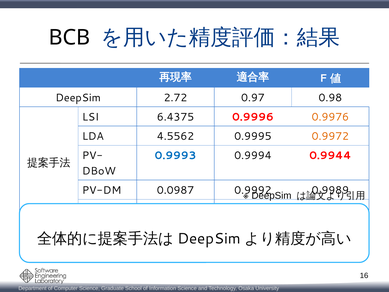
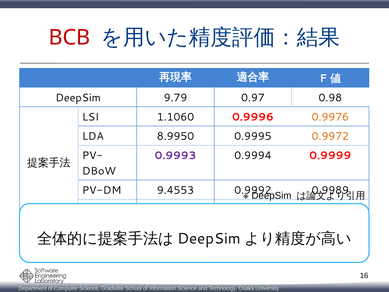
BCB colour: black -> red (69, 37)
2.72: 2.72 -> 9.79 (175, 98)
6.4375: 6.4375 -> 1.1060 (175, 117)
4.5562: 4.5562 -> 8.9950 (175, 136)
0.9993 colour: blue -> purple (175, 155)
0.9944: 0.9944 -> 0.9999 (330, 155)
0.0987: 0.0987 -> 9.4553 (175, 190)
